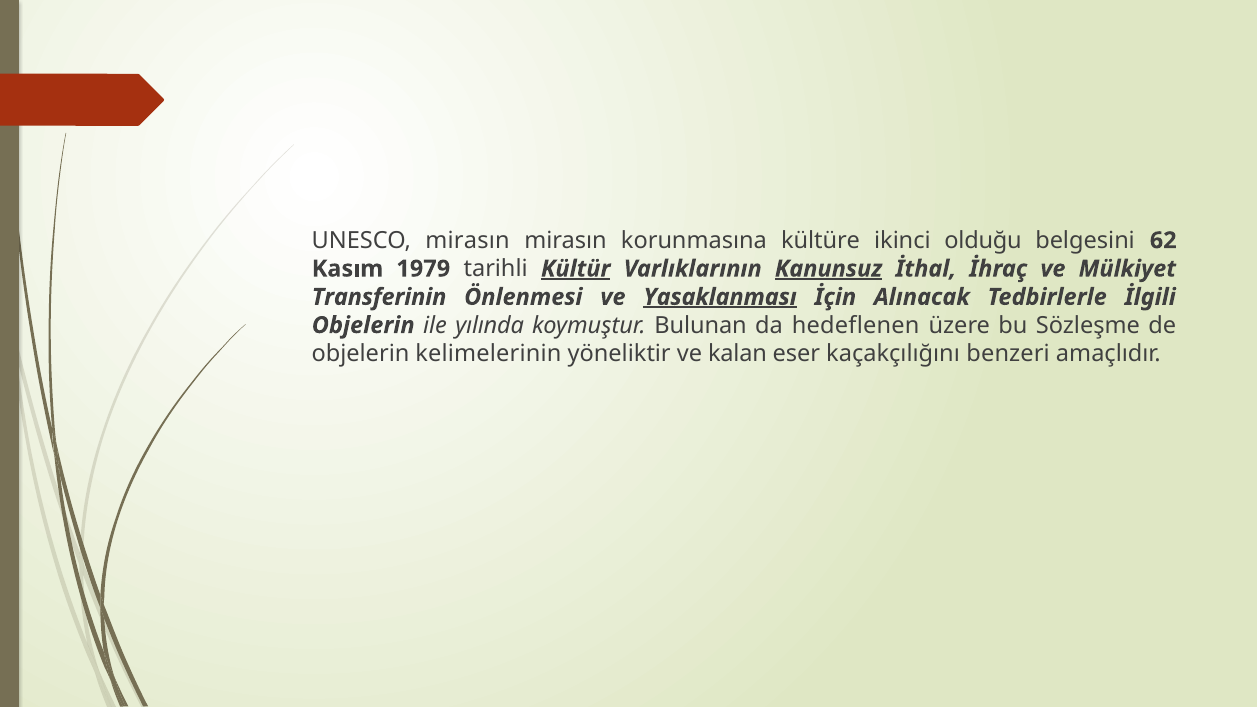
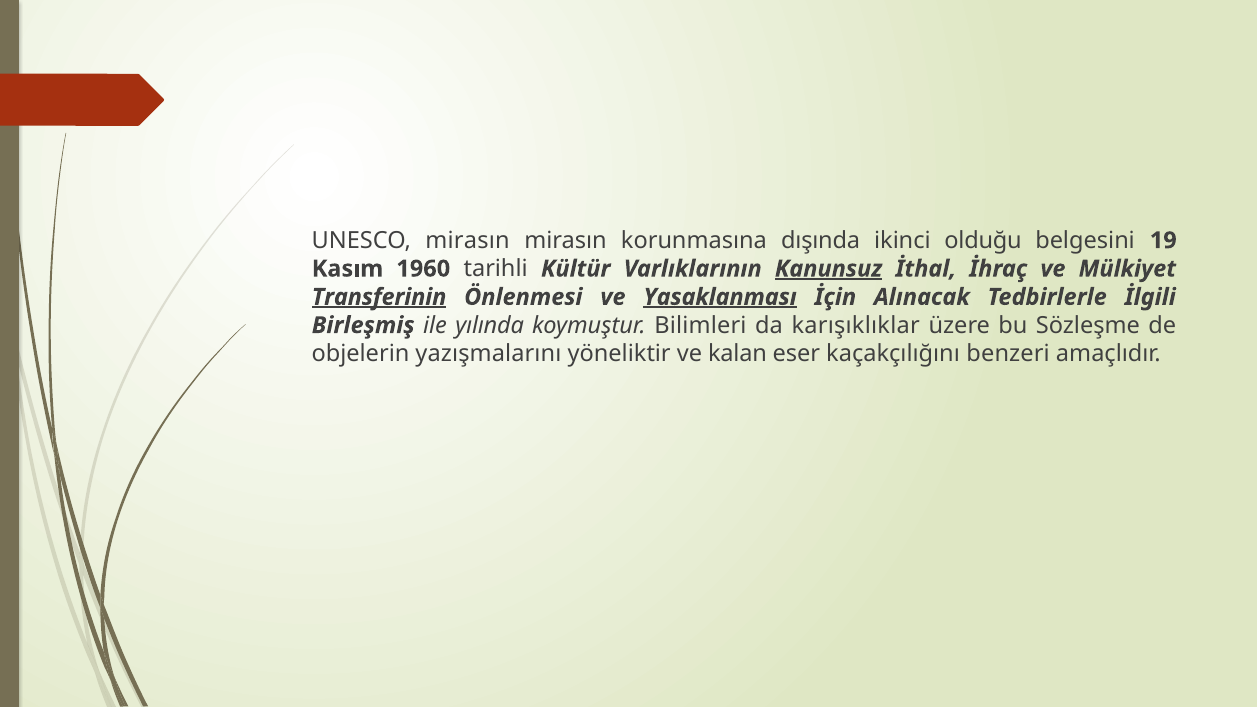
kültüre: kültüre -> dışında (821, 240)
62: 62 -> 19 (1163, 240)
1979: 1979 -> 1960 (423, 269)
Kültür underline: present -> none (576, 269)
Transferinin underline: none -> present (379, 297)
Objelerin: Objelerin -> Birleşmiş (363, 325)
Bulunan: Bulunan -> Bilimleri (700, 325)
hedeflenen: hedeflenen -> karışıklıklar (856, 325)
kelimelerinin: kelimelerinin -> yazışmalarını (488, 354)
